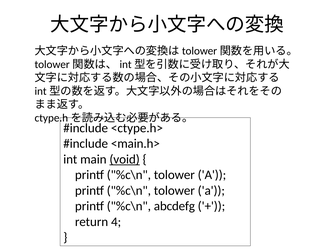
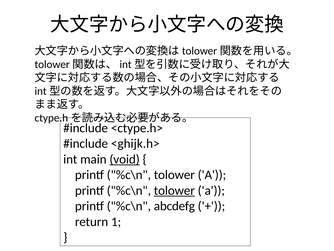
<main.h>: <main.h> -> <ghijk.h> (135, 143)
tolower underline: none -> present (174, 190)
4: 4 -> 1 (116, 221)
